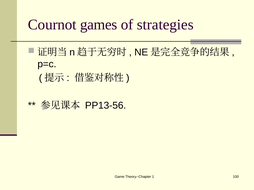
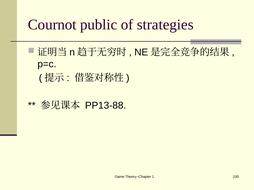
games: games -> public (99, 25)
PP13-56: PP13-56 -> PP13-88 (106, 106)
